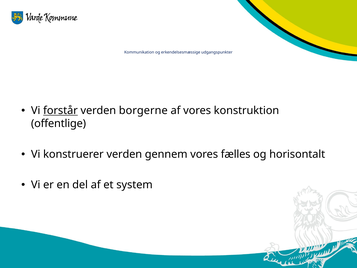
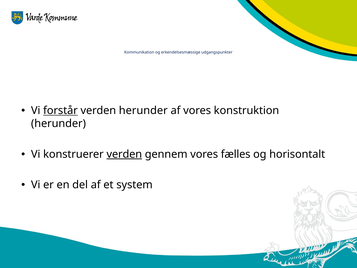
verden borgerne: borgerne -> herunder (143, 110)
offentlige: offentlige -> herunder (58, 124)
verden underline: none -> present (124, 154)
